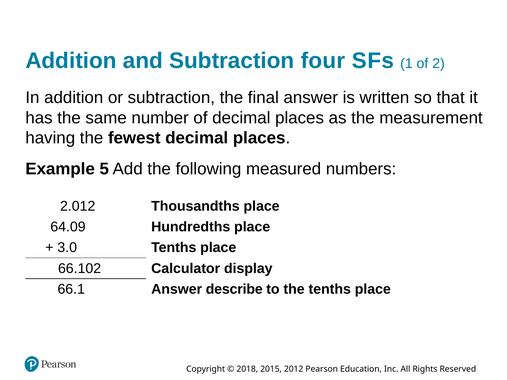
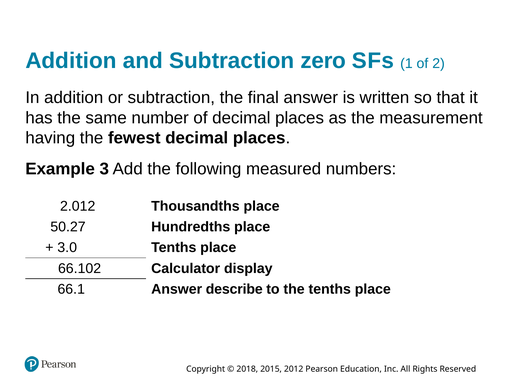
four: four -> zero (323, 61)
5: 5 -> 3 (104, 169)
64.09: 64.09 -> 50.27 (68, 227)
